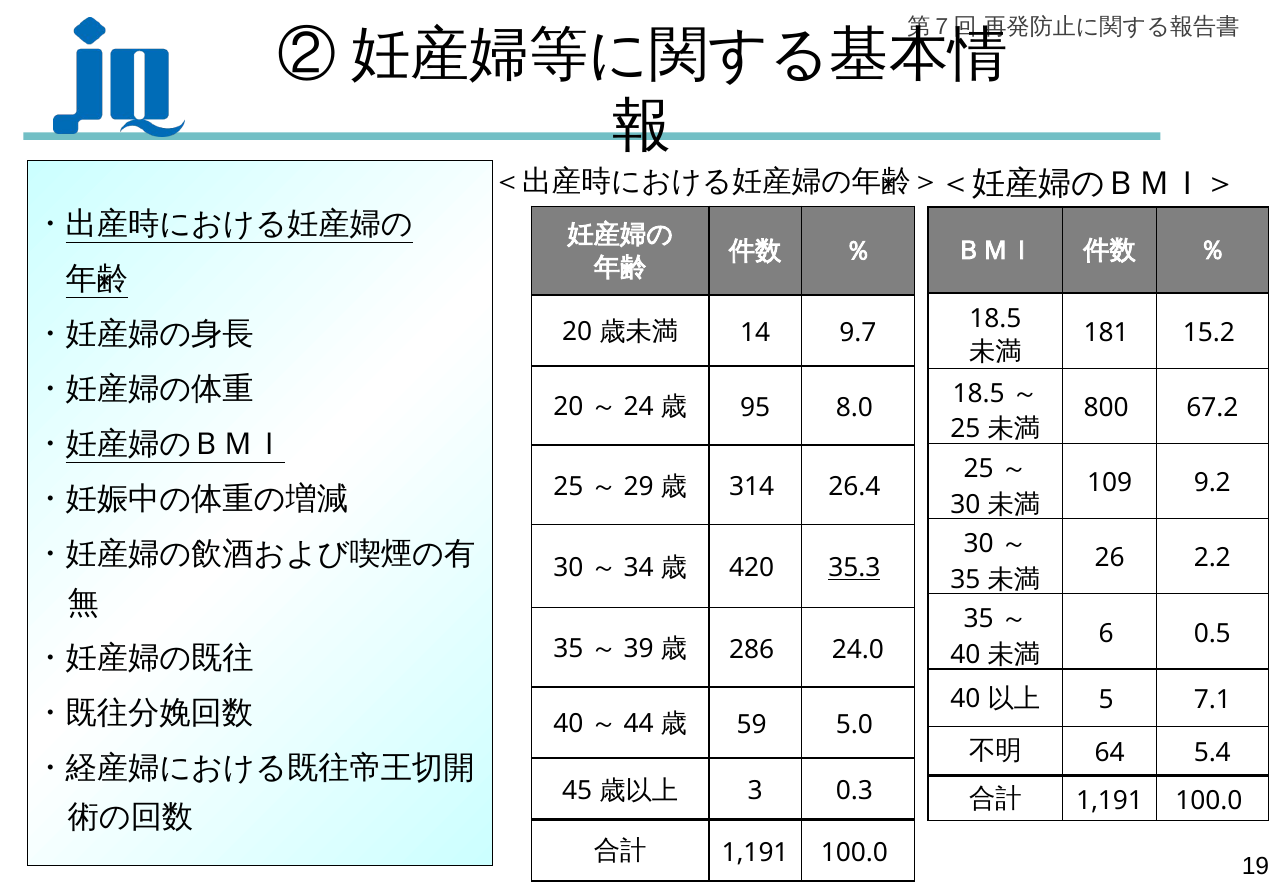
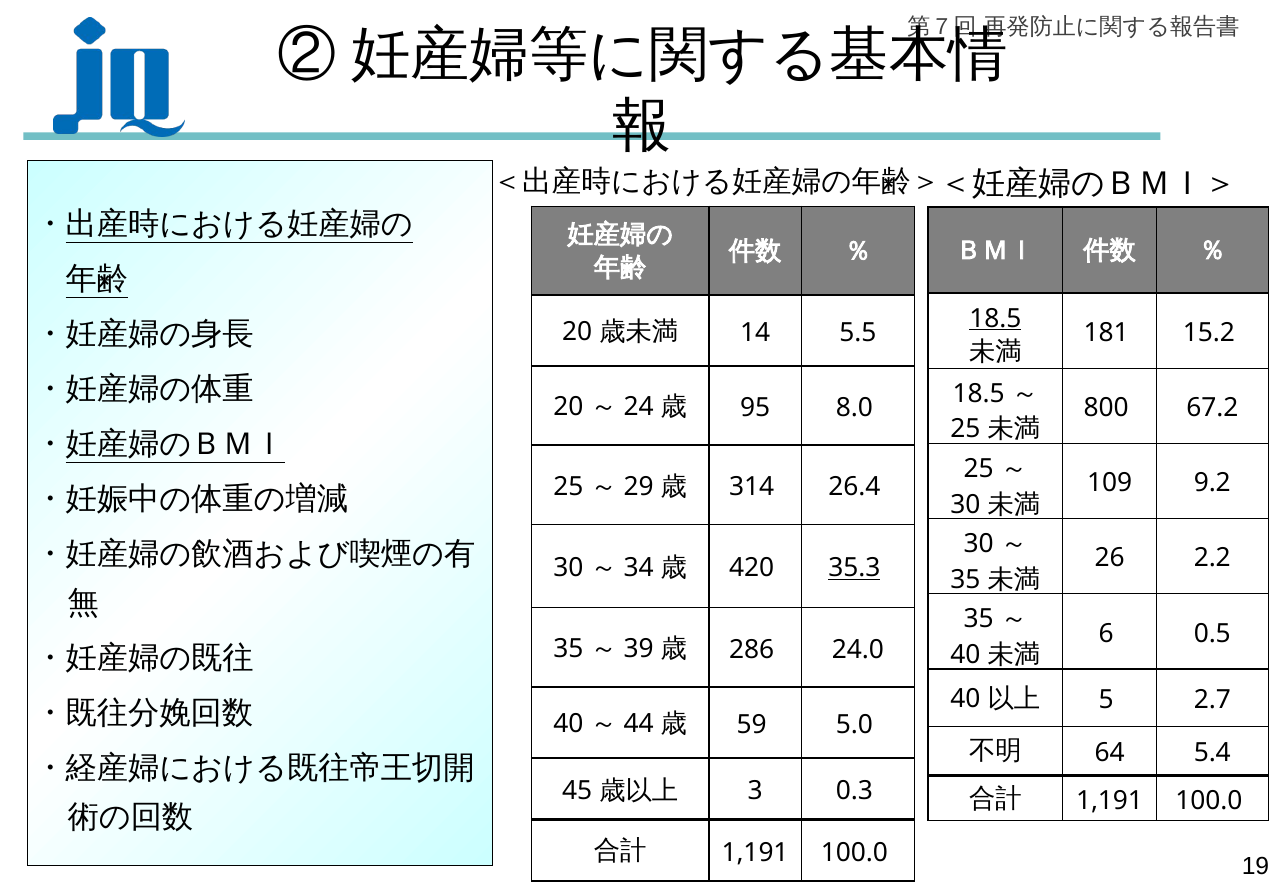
18.5 underline: none -> present (995, 318)
9.7: 9.7 -> 5.5 (858, 332)
7.1: 7.1 -> 2.7 (1212, 700)
